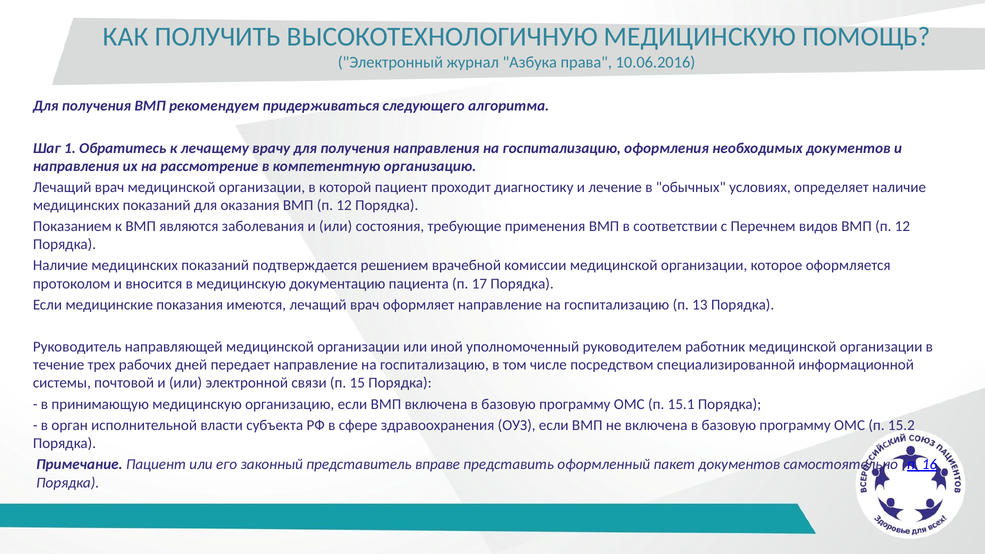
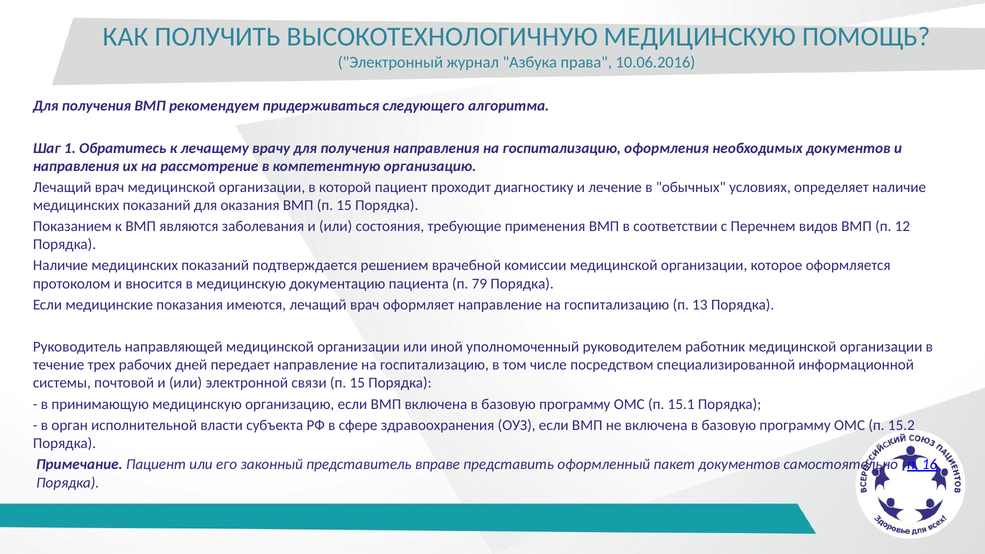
оказания ВМП п 12: 12 -> 15 (344, 205)
17: 17 -> 79 (479, 284)
